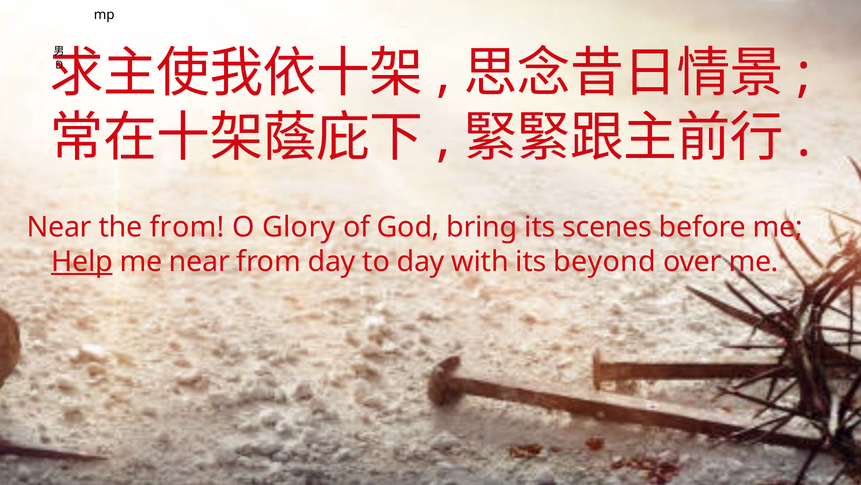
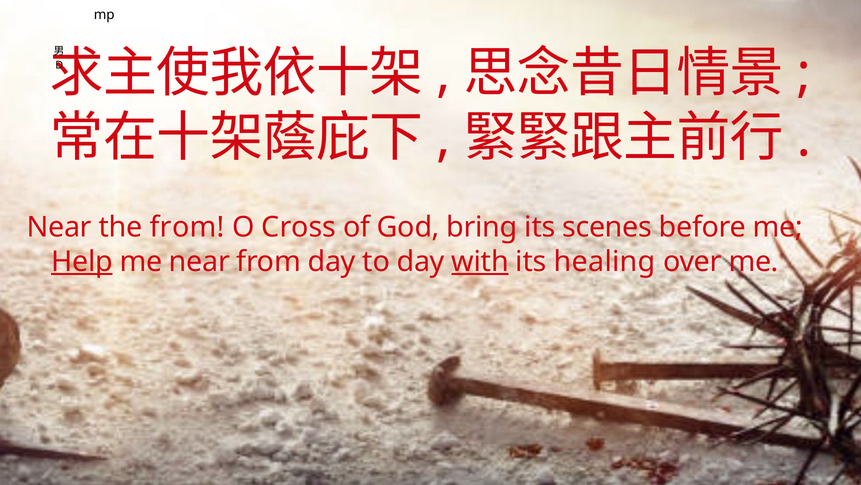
Glory: Glory -> Cross (299, 227)
with underline: none -> present (480, 261)
beyond: beyond -> healing (605, 261)
